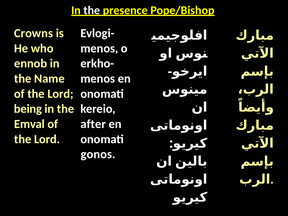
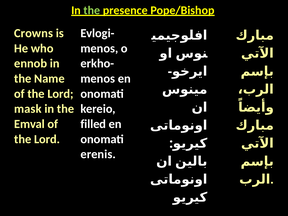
the colour: white -> light green (92, 10)
being: being -> mask (28, 109)
after: after -> filled (93, 124)
gonos: gonos -> erenis (98, 154)
